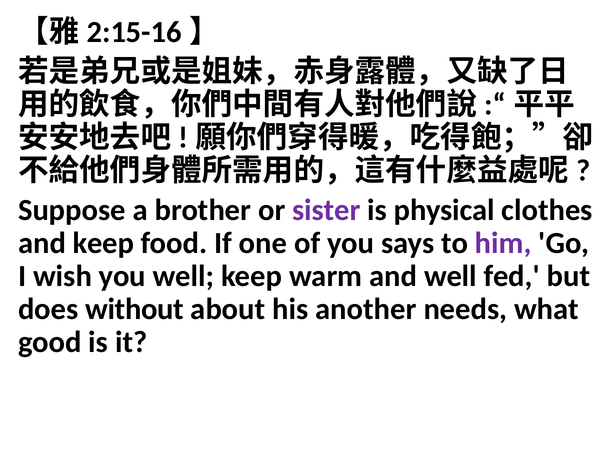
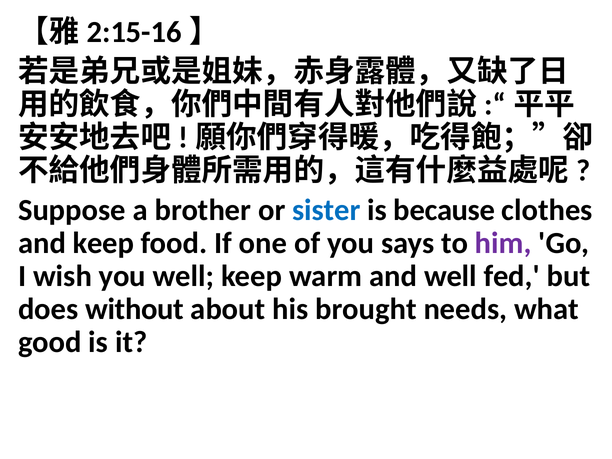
sister colour: purple -> blue (326, 210)
physical: physical -> because (444, 210)
another: another -> brought (366, 309)
